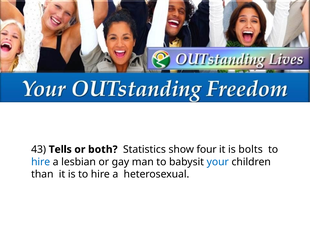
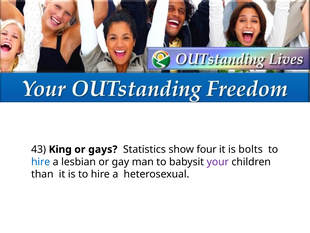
Tells: Tells -> King (60, 149)
both: both -> gays (103, 149)
your colour: blue -> purple (218, 162)
